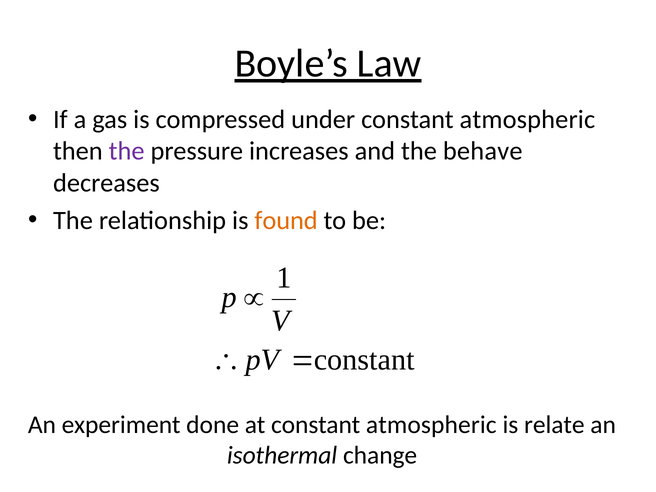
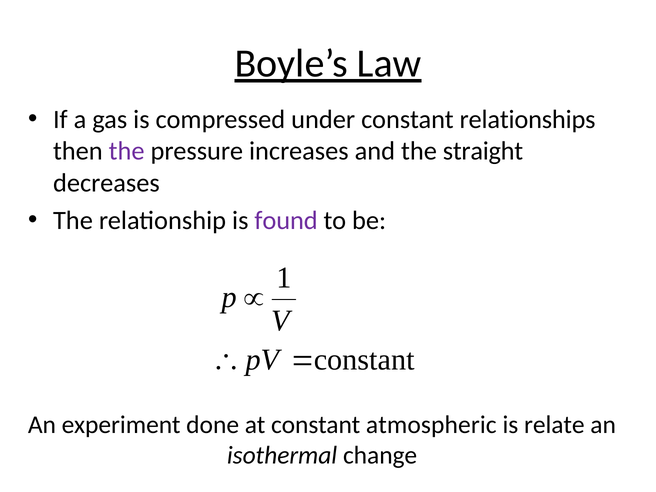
under constant atmospheric: atmospheric -> relationships (528, 119)
behave: behave -> straight (483, 151)
found colour: orange -> purple (286, 220)
